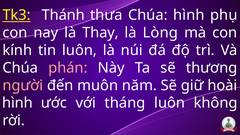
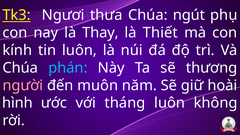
Thánh: Thánh -> Ngươi (63, 15)
Chúa hình: hình -> ngút (189, 15)
Lòng: Lòng -> Thiết (160, 33)
phán colour: pink -> light blue (68, 68)
